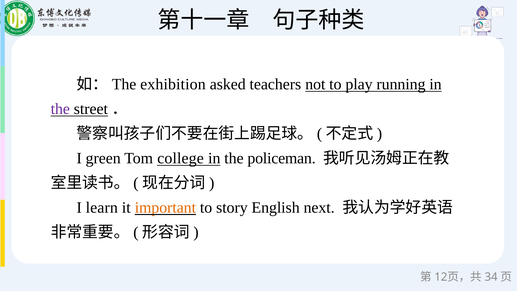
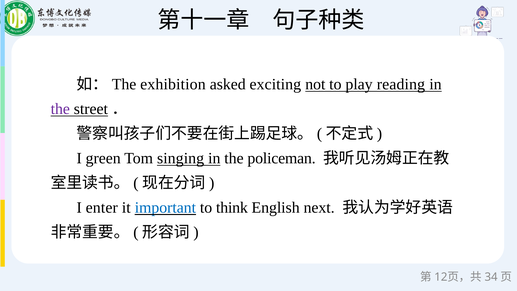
teachers: teachers -> exciting (275, 84)
running: running -> reading (401, 84)
college: college -> singing (181, 158)
learn: learn -> enter (102, 207)
important colour: orange -> blue (165, 207)
story: story -> think (232, 207)
